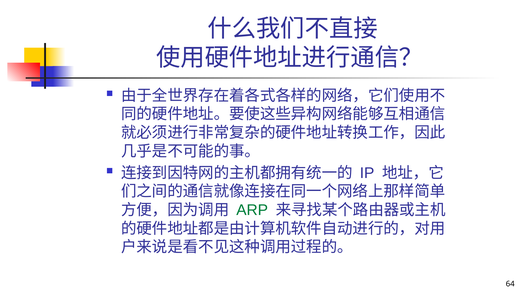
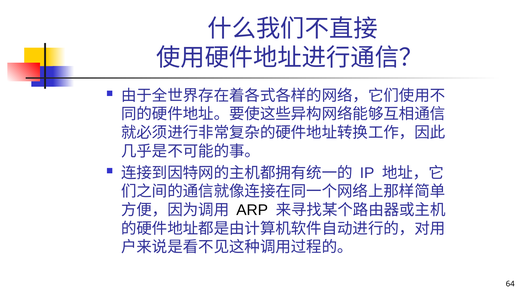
ARP colour: green -> black (252, 210)
